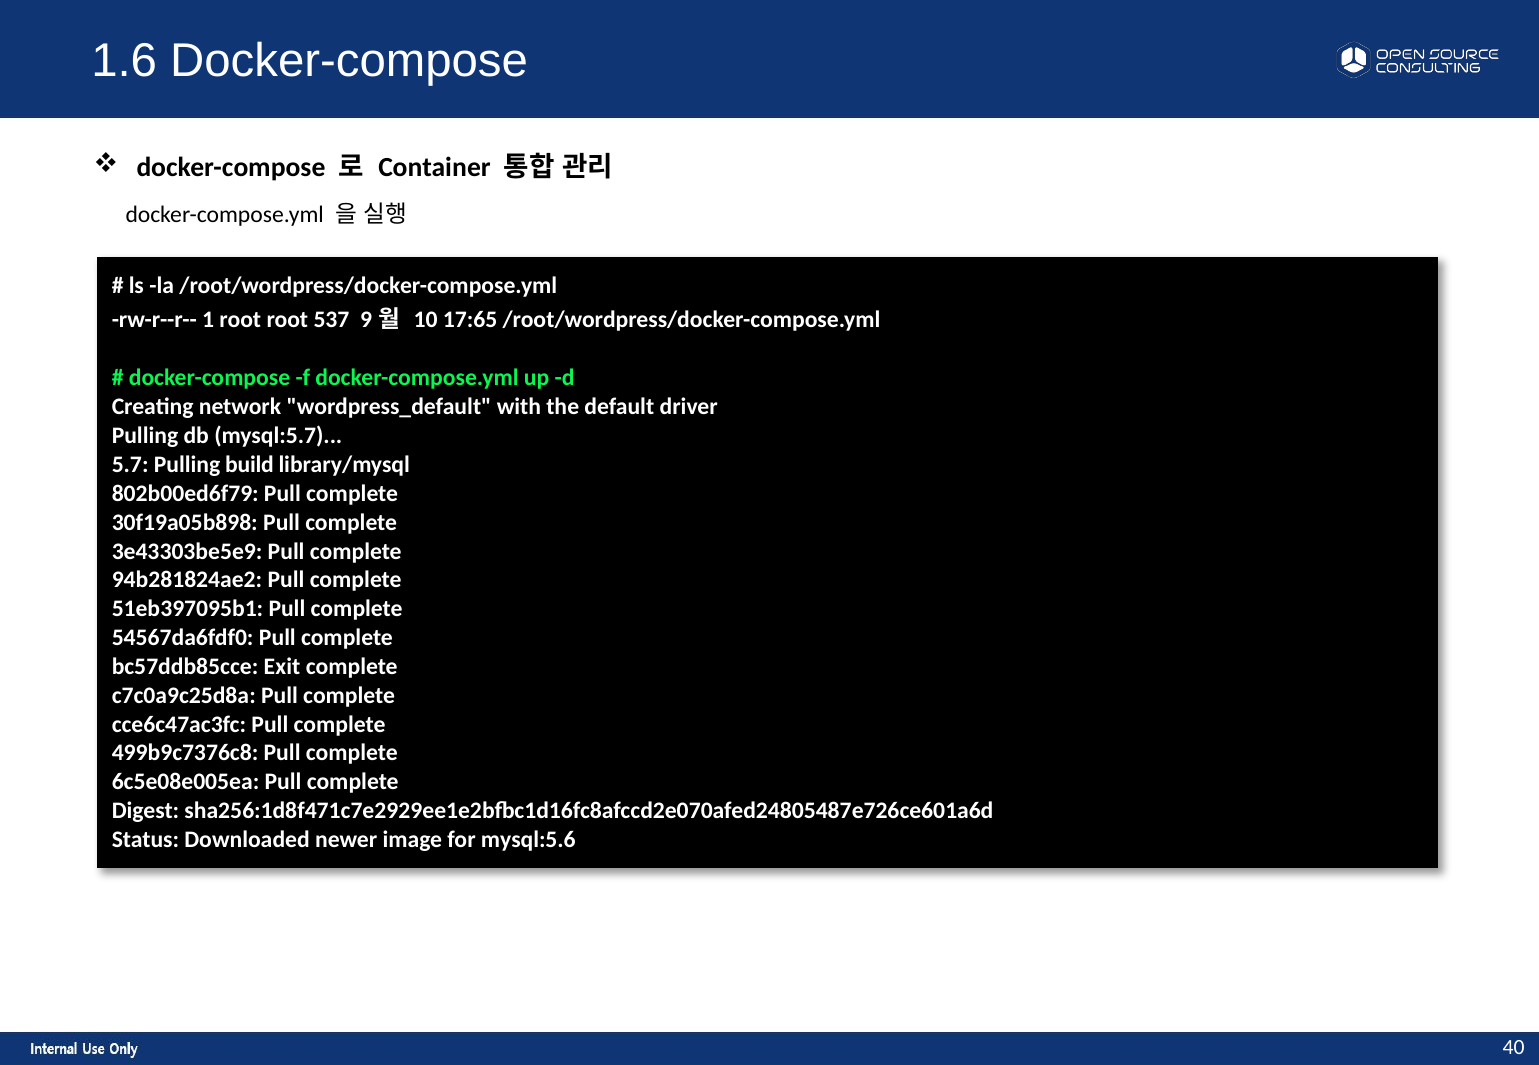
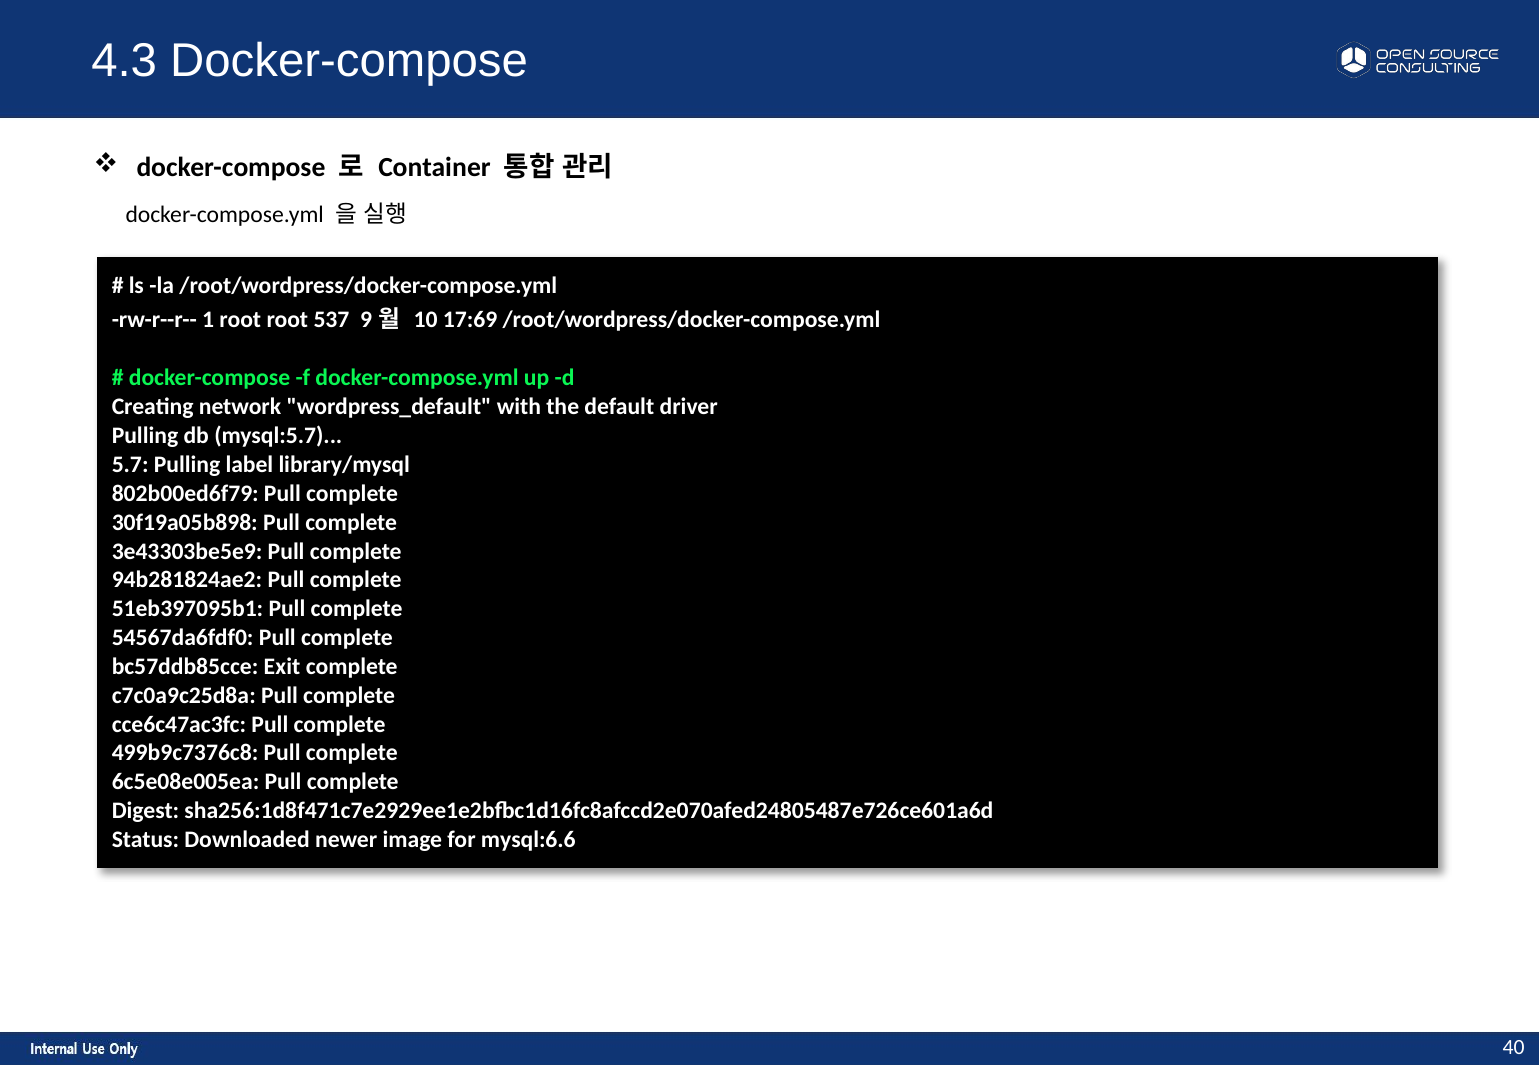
1.6: 1.6 -> 4.3 (124, 61)
17:65: 17:65 -> 17:69 (470, 320)
build: build -> label (249, 465)
mysql:5.6: mysql:5.6 -> mysql:6.6 (528, 840)
